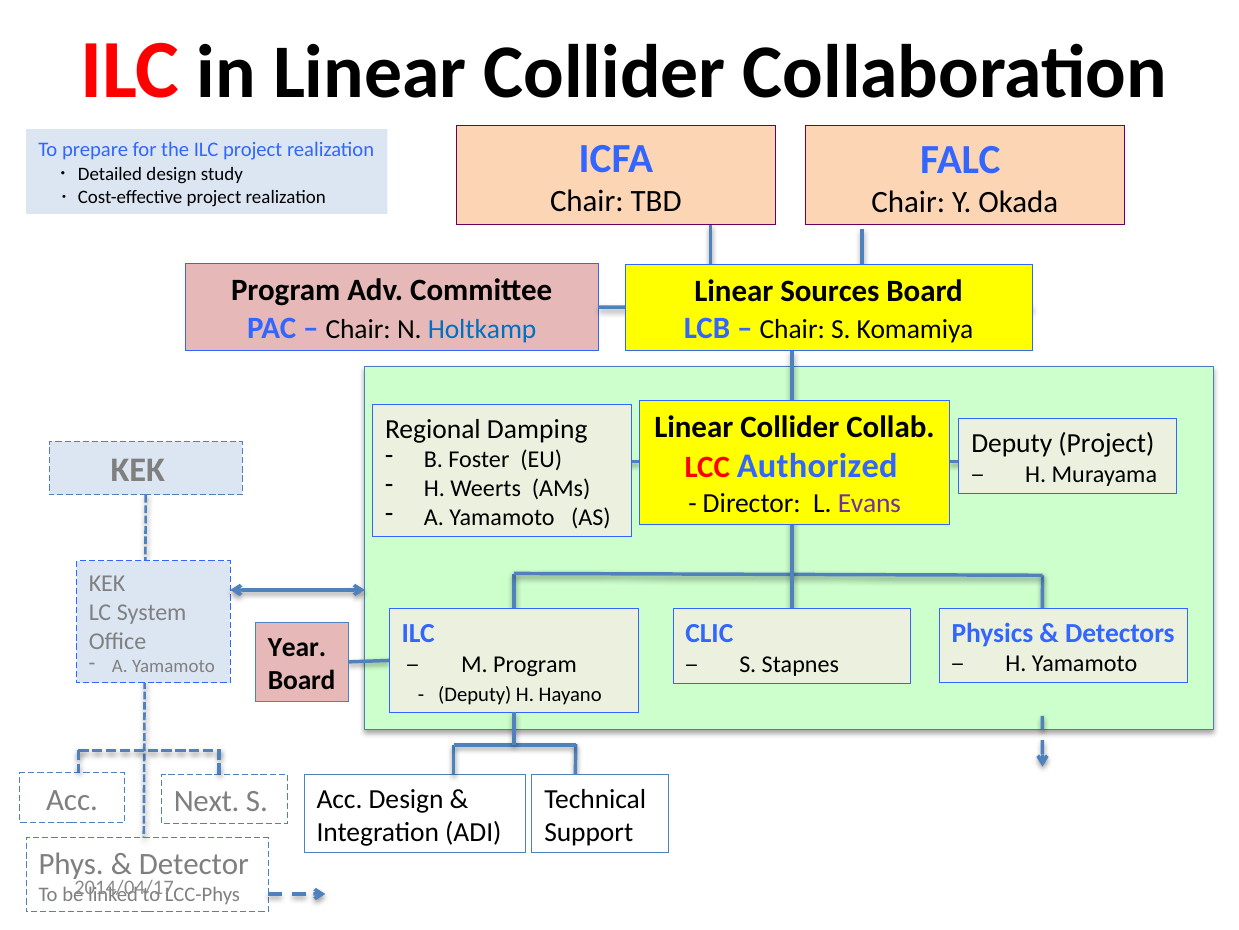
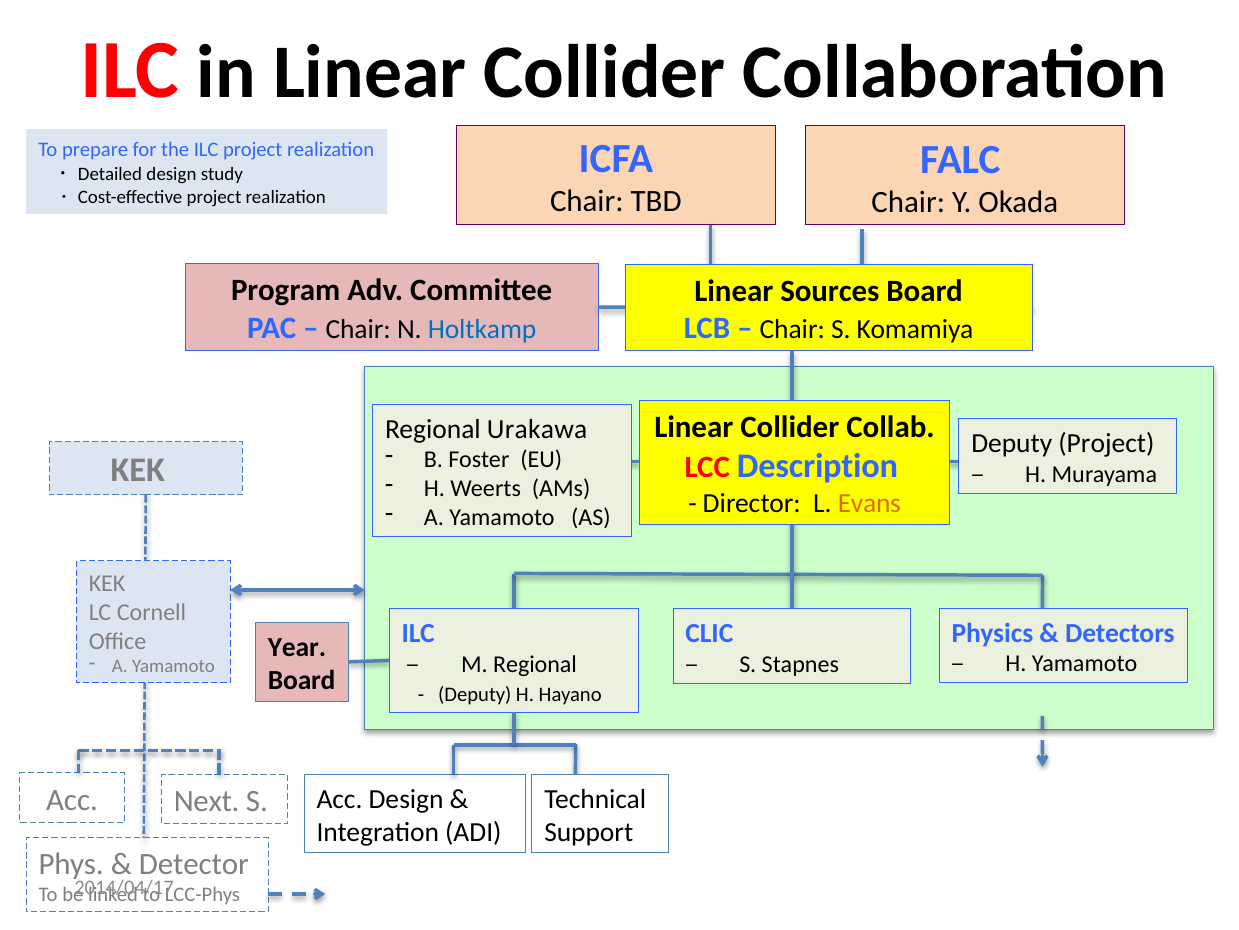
Damping: Damping -> Urakawa (537, 429)
Authorized: Authorized -> Description (817, 466)
Evans colour: purple -> orange (869, 503)
System: System -> Cornell (152, 612)
M Program: Program -> Regional (535, 664)
